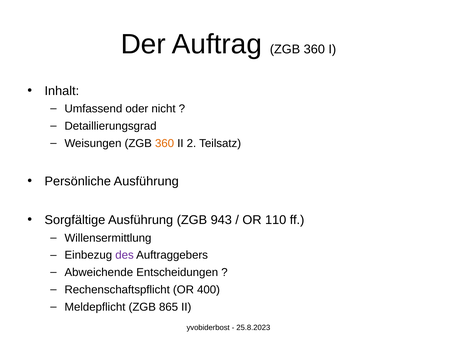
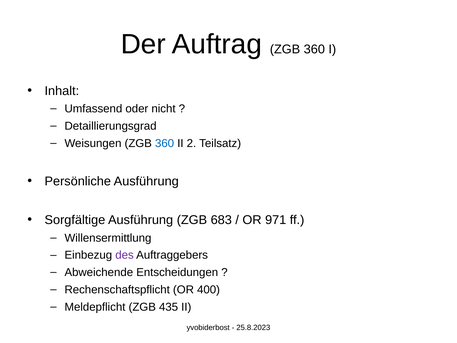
360 colour: orange -> blue (165, 143)
943: 943 -> 683 (221, 220)
110: 110 -> 971 (276, 220)
865: 865 -> 435 (169, 307)
